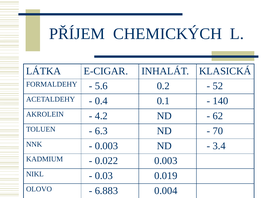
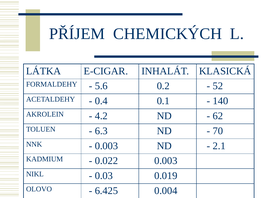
3.4: 3.4 -> 2.1 (219, 146)
6.883: 6.883 -> 6.425 (106, 191)
